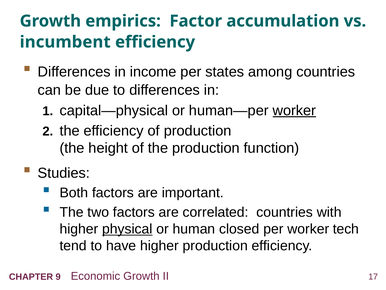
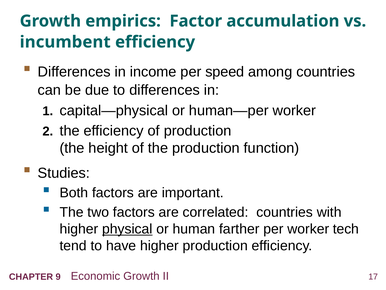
states: states -> speed (225, 72)
worker underline: present -> none (294, 110)
closed: closed -> farther (239, 229)
